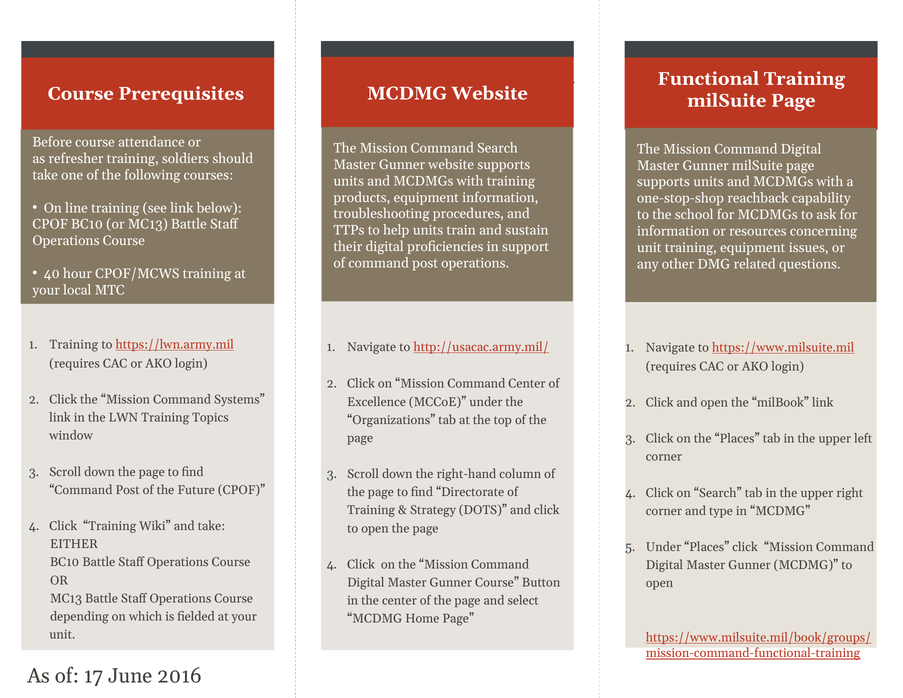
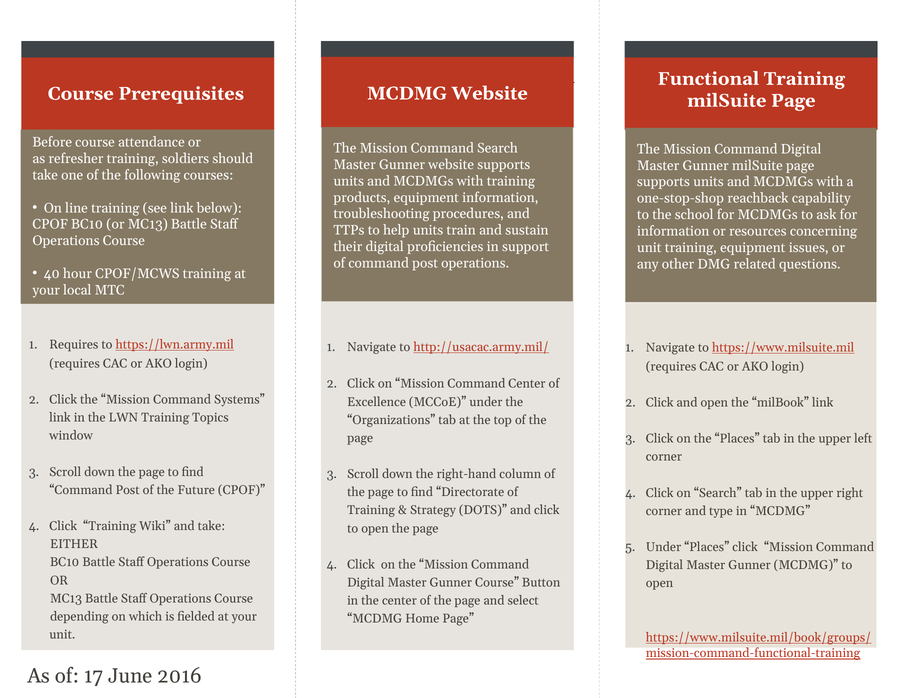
Training: Training -> Requires (74, 345)
